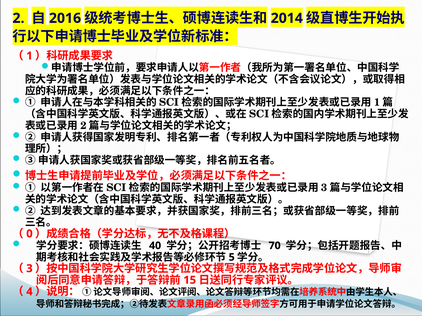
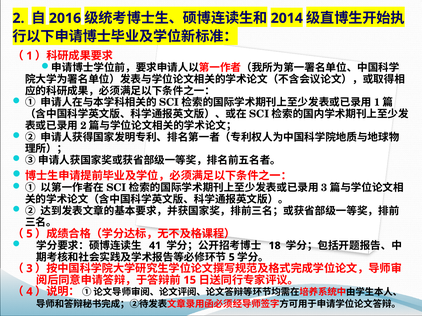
0: 0 -> 5 (29, 234)
40: 40 -> 41 (155, 246)
70: 70 -> 18 (275, 246)
